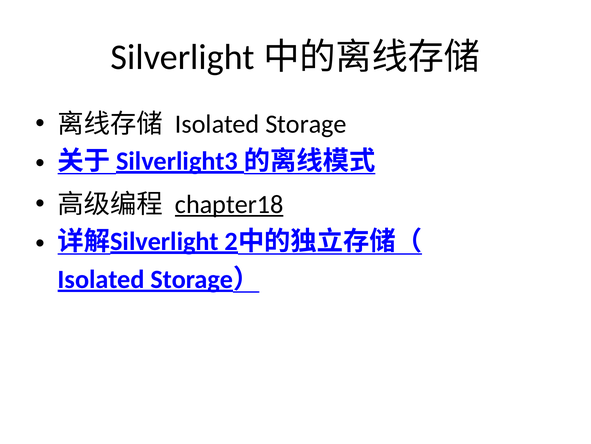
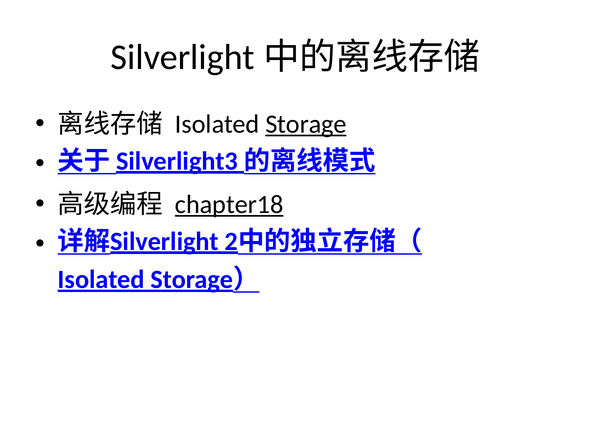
Storage underline: none -> present (306, 124)
